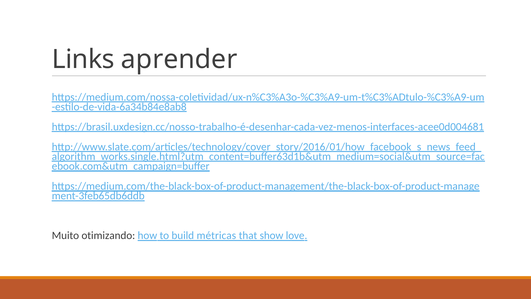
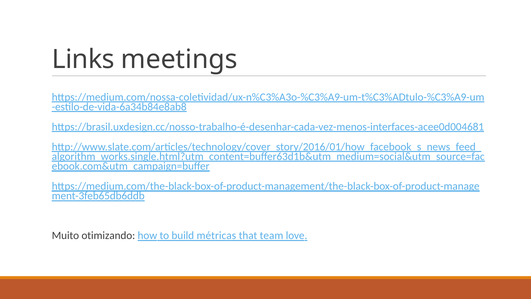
aprender: aprender -> meetings (179, 59)
show: show -> team (271, 235)
